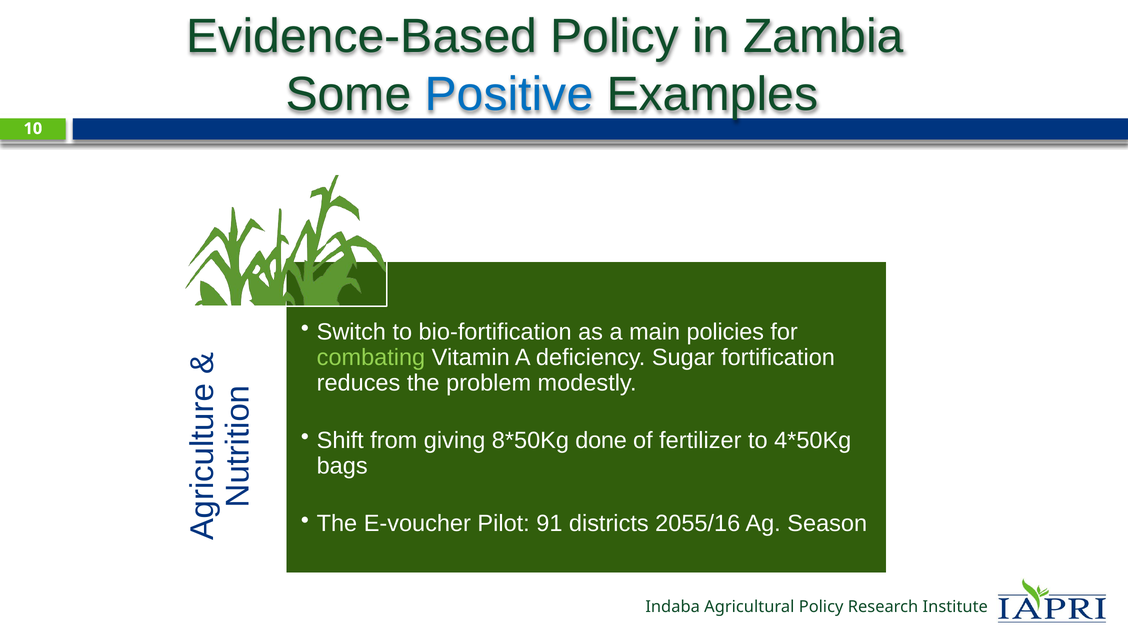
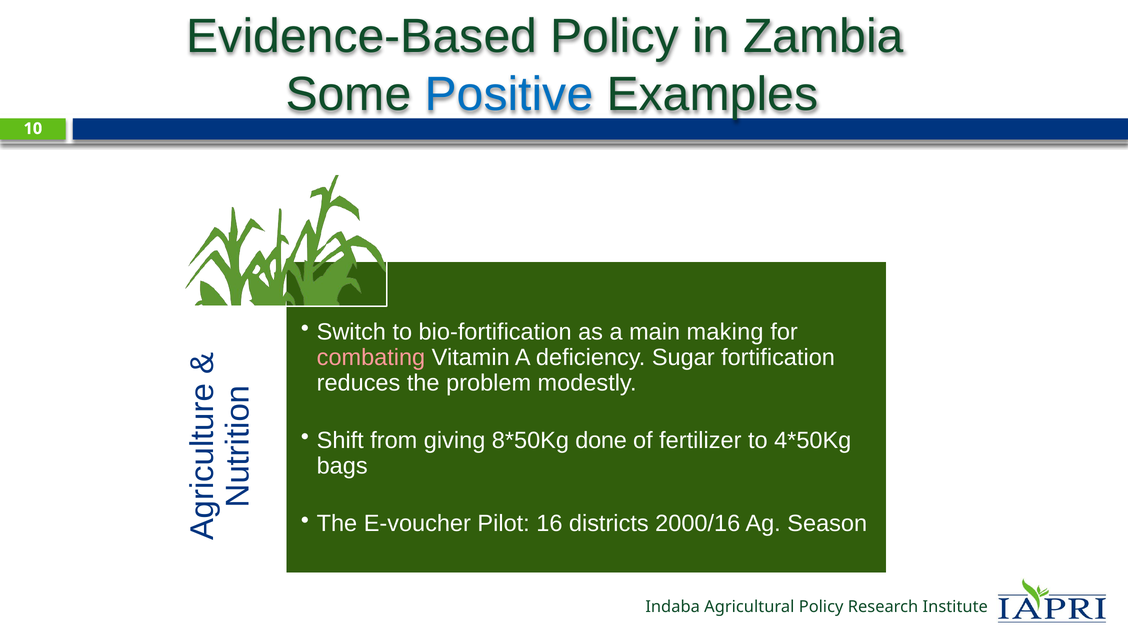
policies: policies -> making (725, 332)
combating colour: light green -> pink (371, 358)
91: 91 -> 16 (549, 524)
2055/16: 2055/16 -> 2000/16 (698, 524)
